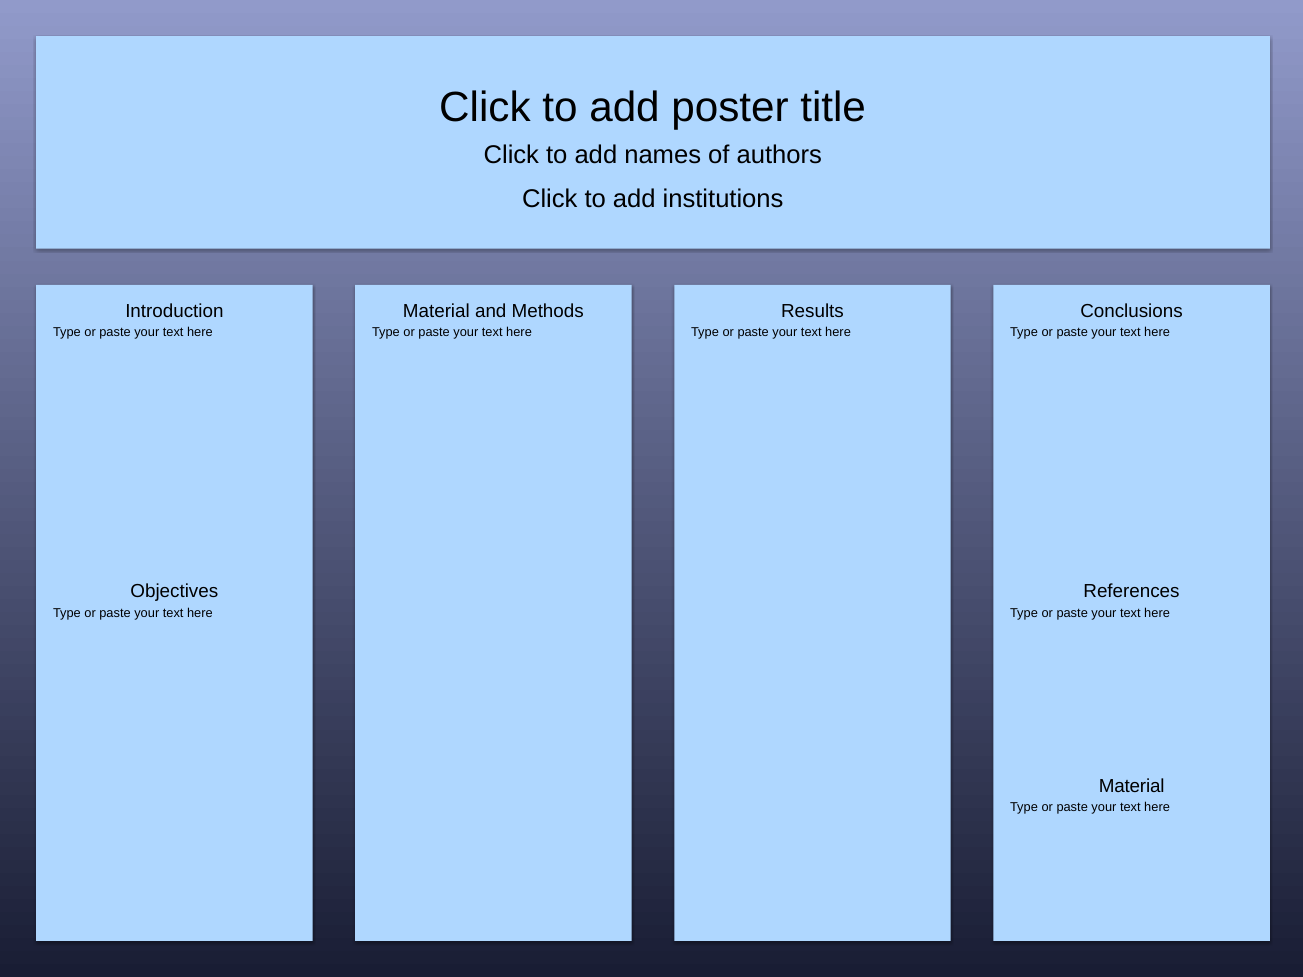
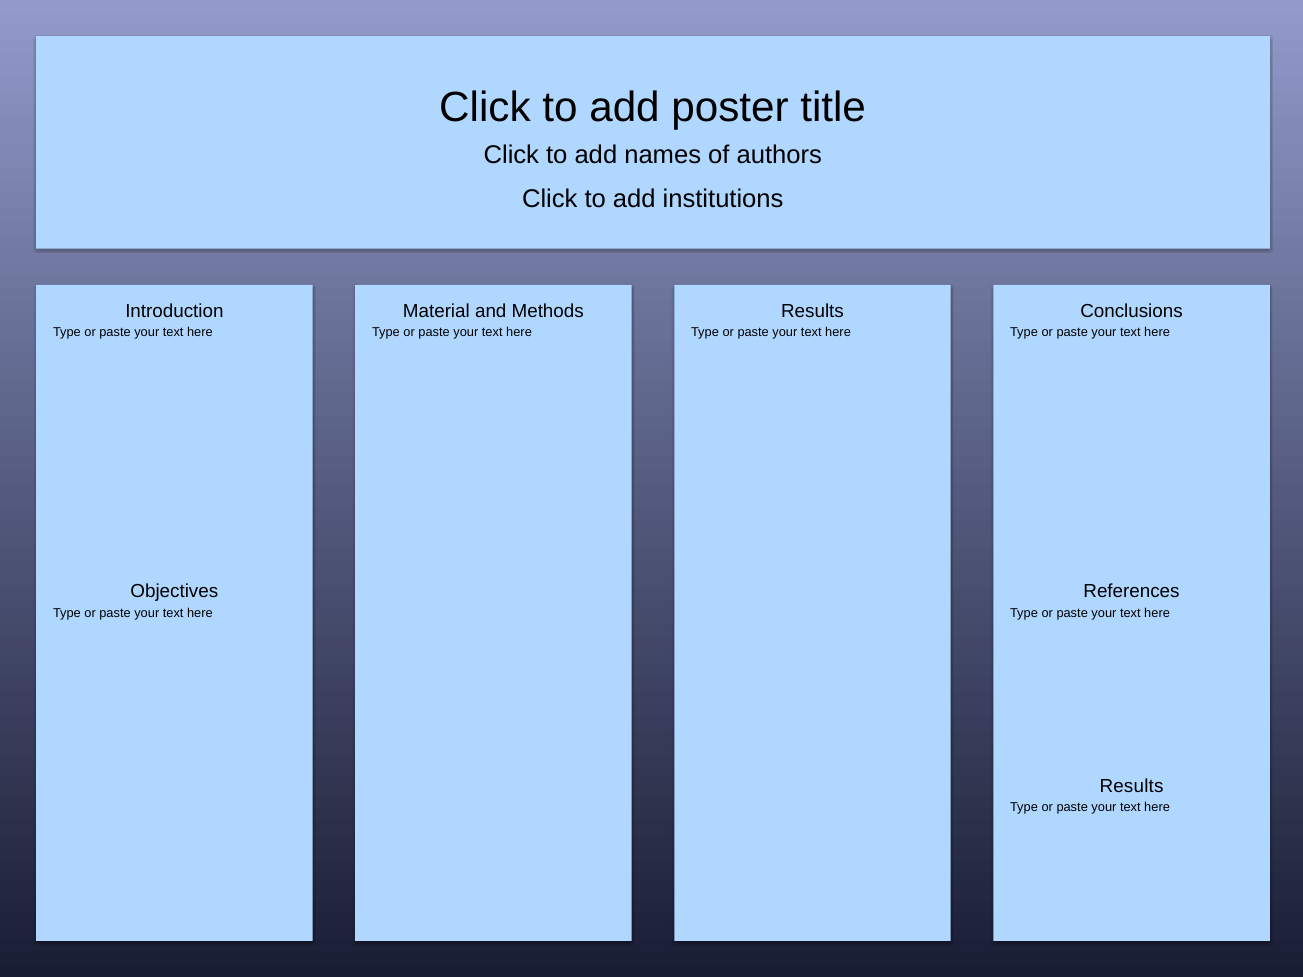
Material: Material -> Results (1131, 786)
